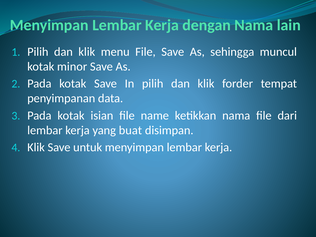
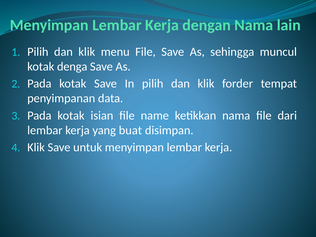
minor: minor -> denga (72, 66)
